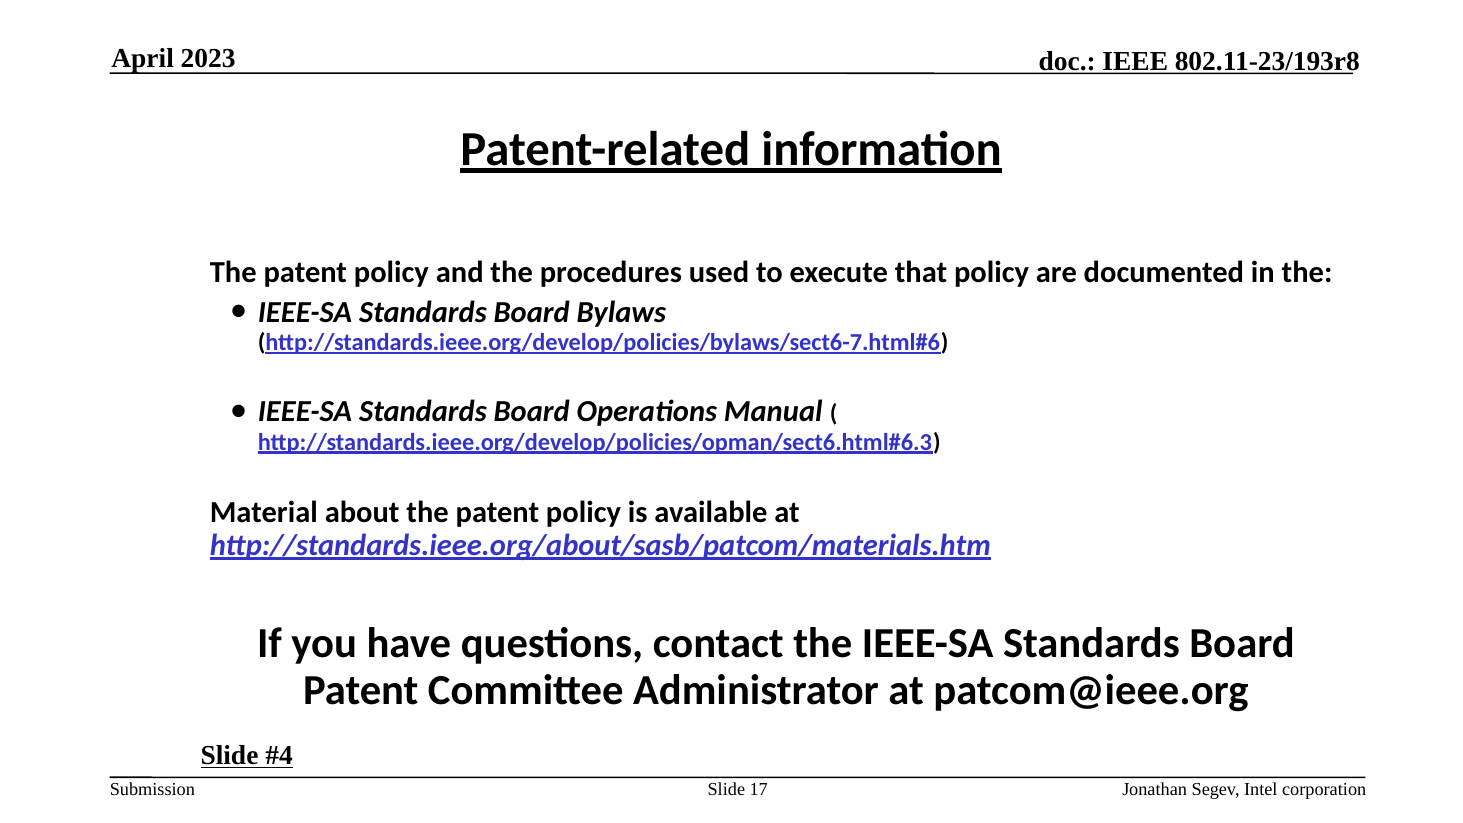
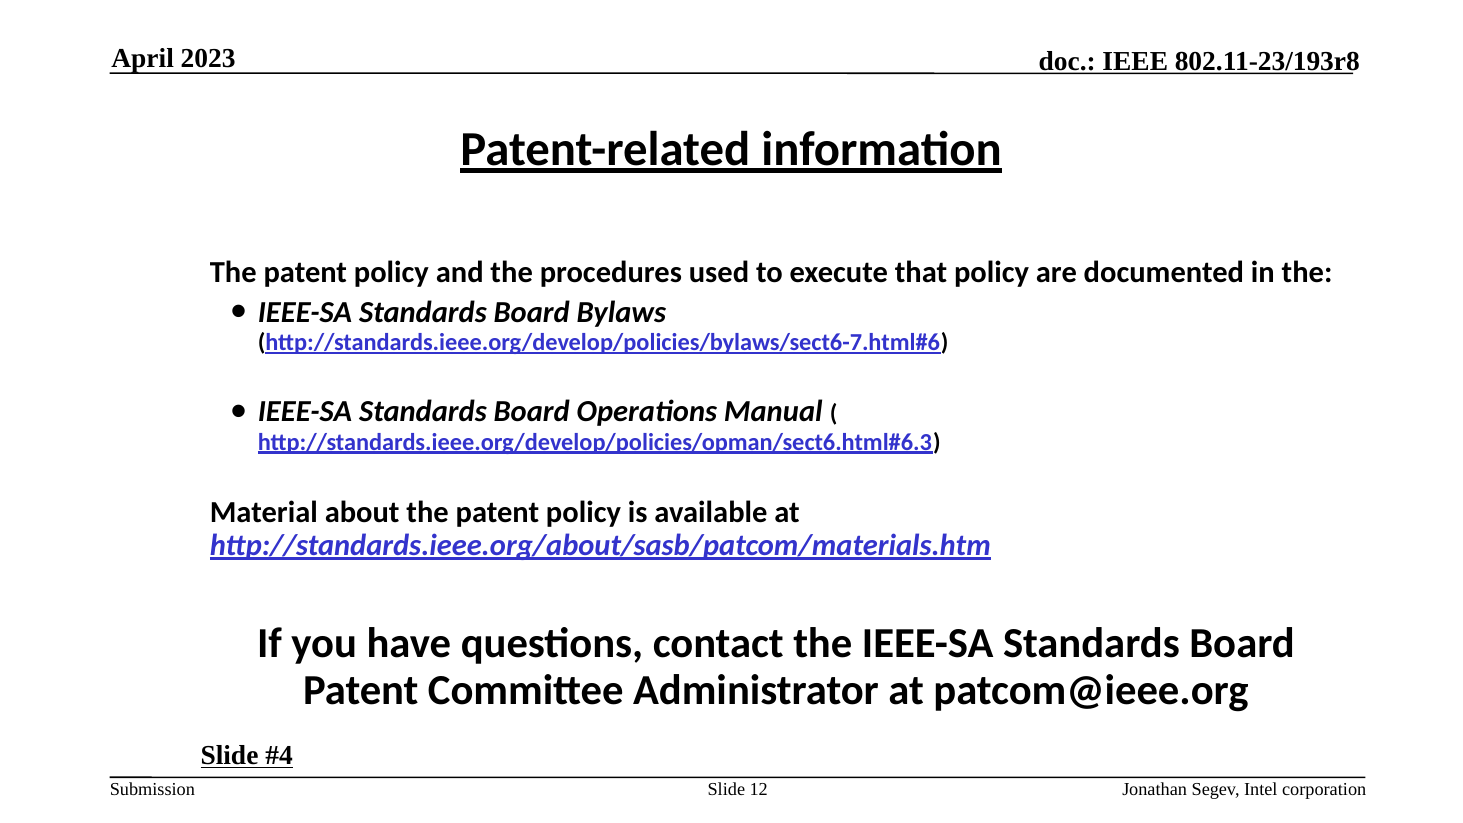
17: 17 -> 12 (759, 789)
